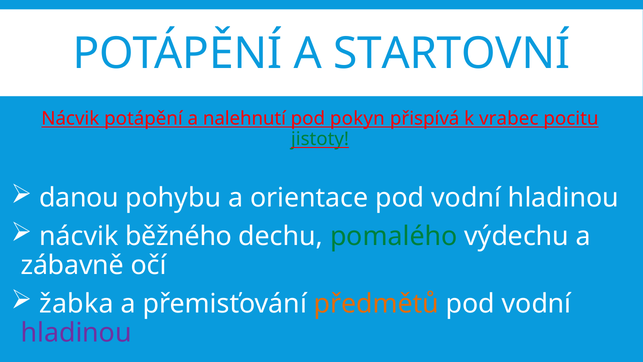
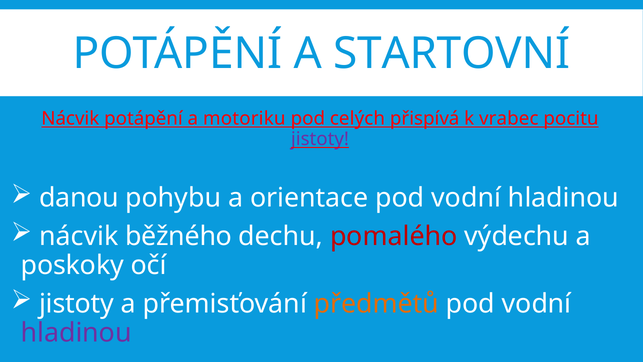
nalehnutí: nalehnutí -> motoriku (244, 119)
pokyn: pokyn -> celých (357, 119)
jistoty colour: green -> purple (320, 139)
pomalého colour: green -> red (394, 236)
zábavně: zábavně -> poskoky (72, 265)
žabka: žabka -> jistoty (77, 304)
